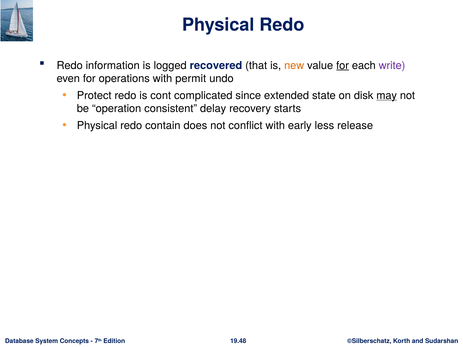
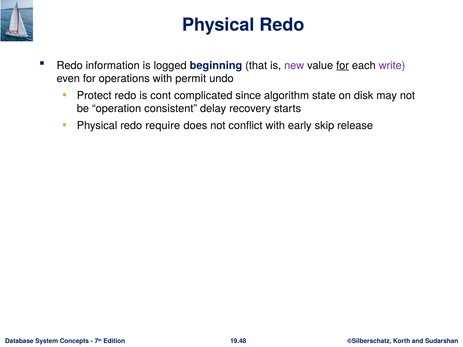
recovered: recovered -> beginning (216, 65)
new colour: orange -> purple (294, 65)
extended: extended -> algorithm (287, 96)
may underline: present -> none (387, 96)
contain: contain -> require (163, 126)
less: less -> skip (324, 126)
